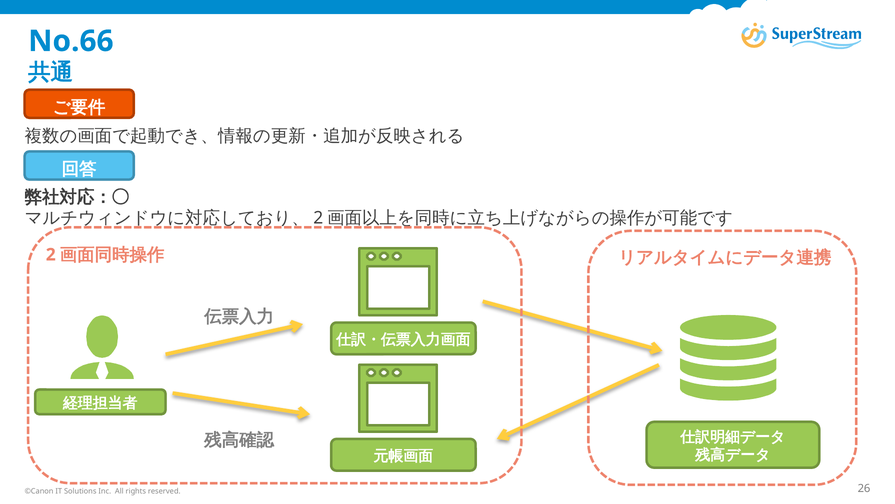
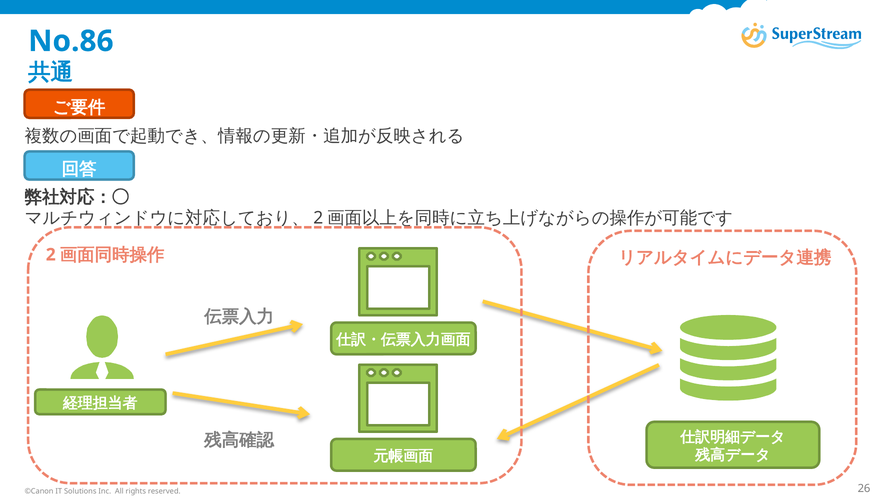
No.66: No.66 -> No.86 (71, 41)
